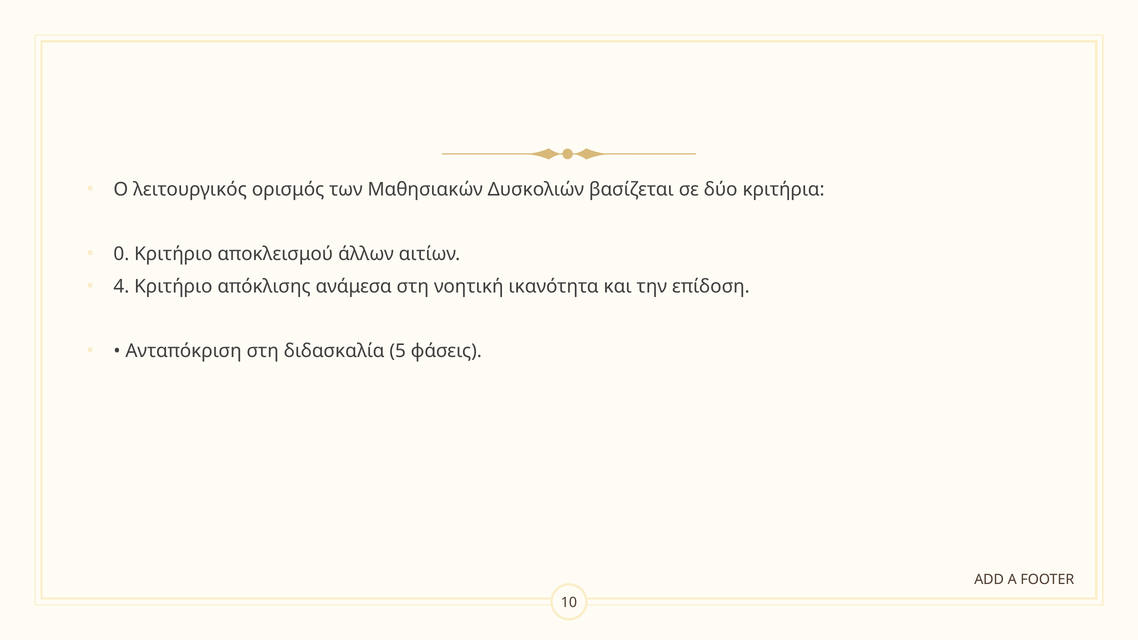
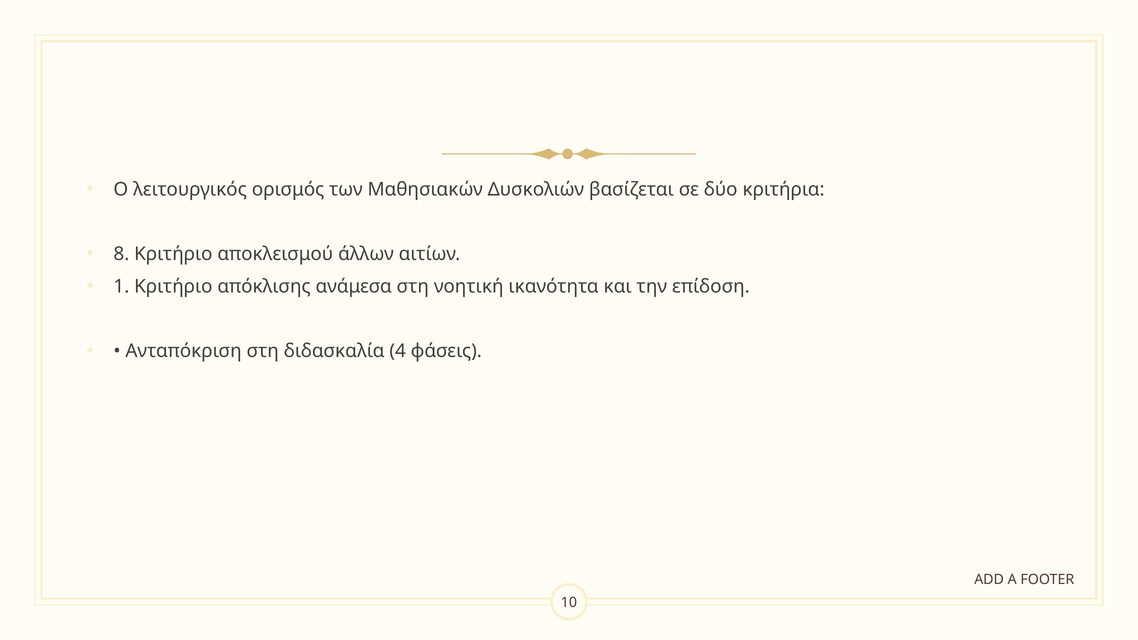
0: 0 -> 8 (121, 254)
4: 4 -> 1 (121, 286)
5: 5 -> 4 (398, 351)
